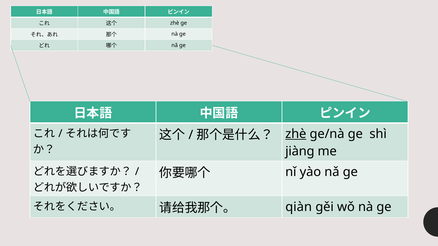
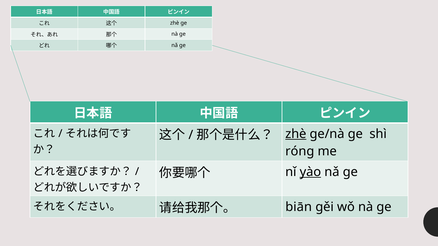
jiàng: jiàng -> róng (300, 151)
yào underline: none -> present (310, 172)
qiàn: qiàn -> biān (299, 207)
